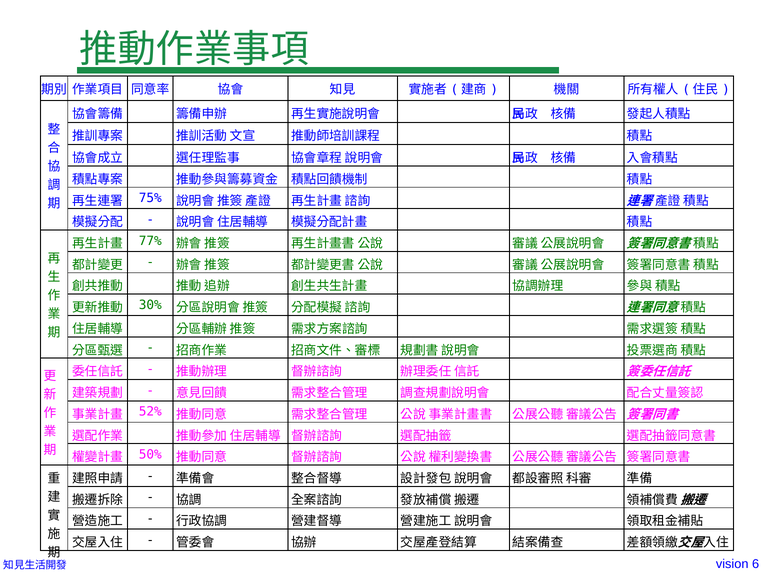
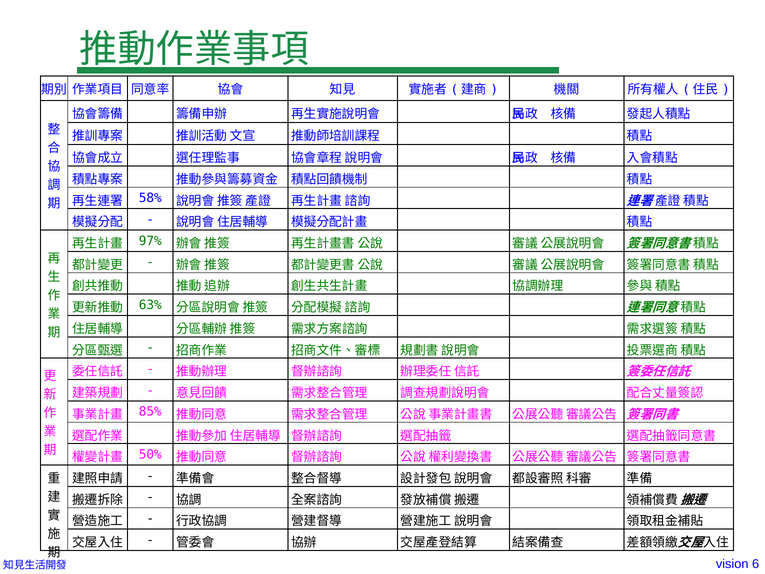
75%: 75% -> 58% (150, 198)
77%: 77% -> 97% (150, 241)
30%: 30% -> 63% (150, 305)
52%: 52% -> 85% (150, 412)
